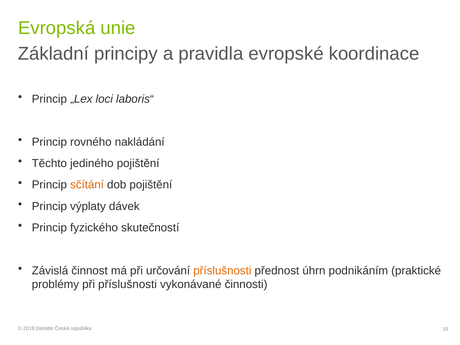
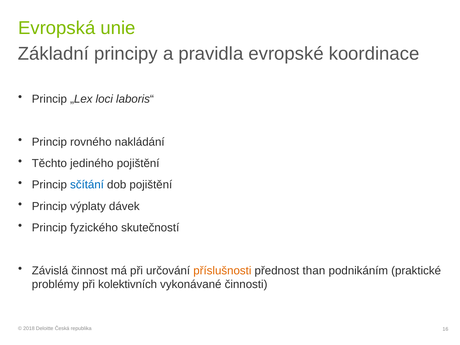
sčítání colour: orange -> blue (87, 185)
úhrn: úhrn -> than (314, 271)
při příslušnosti: příslušnosti -> kolektivních (128, 284)
